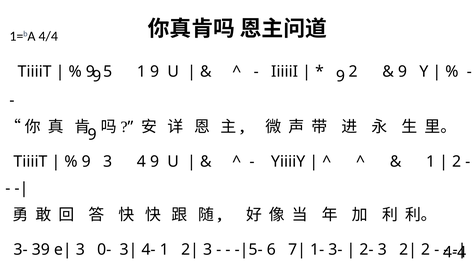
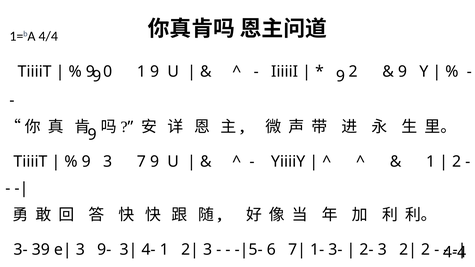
5: 5 -> 0 (108, 72)
4: 4 -> 7 (141, 162)
0-: 0- -> 9- (104, 250)
